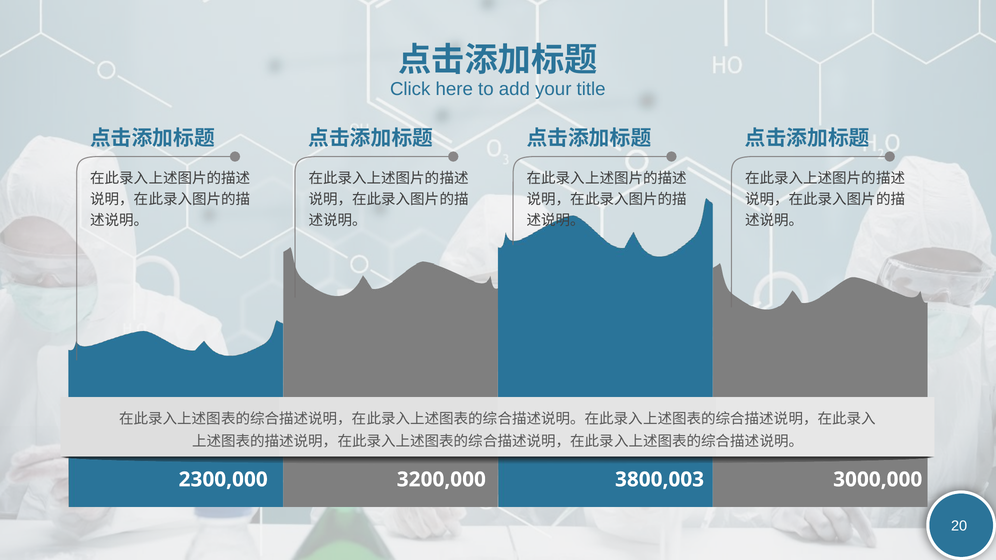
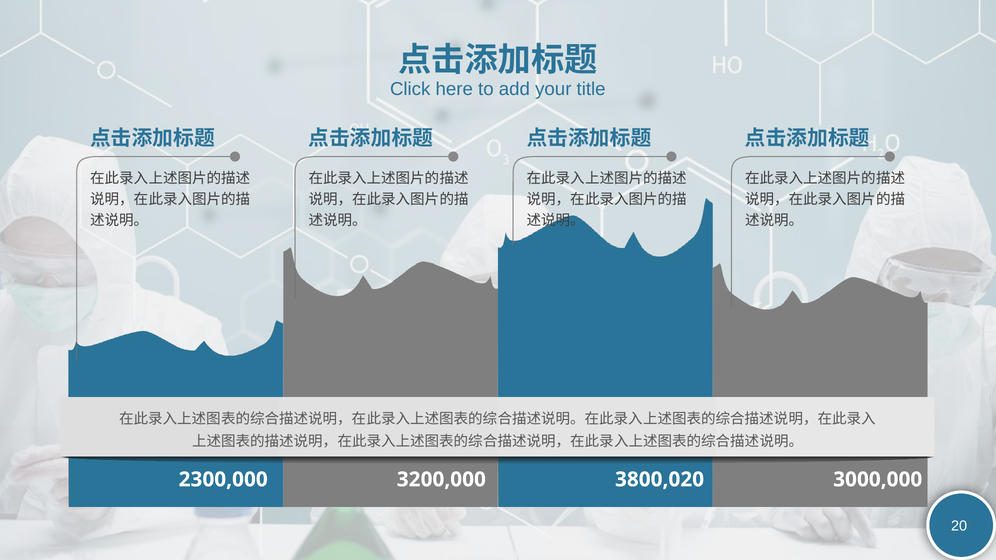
3800,003: 3800,003 -> 3800,020 (660, 480)
